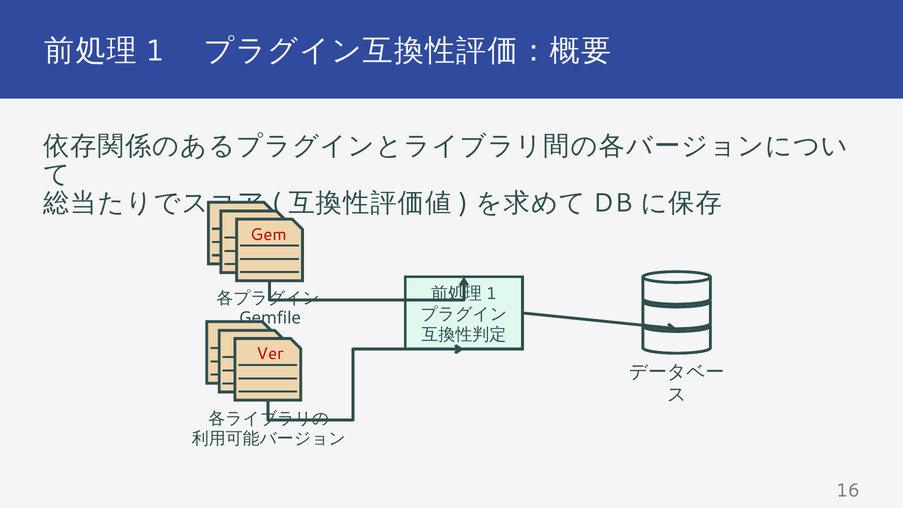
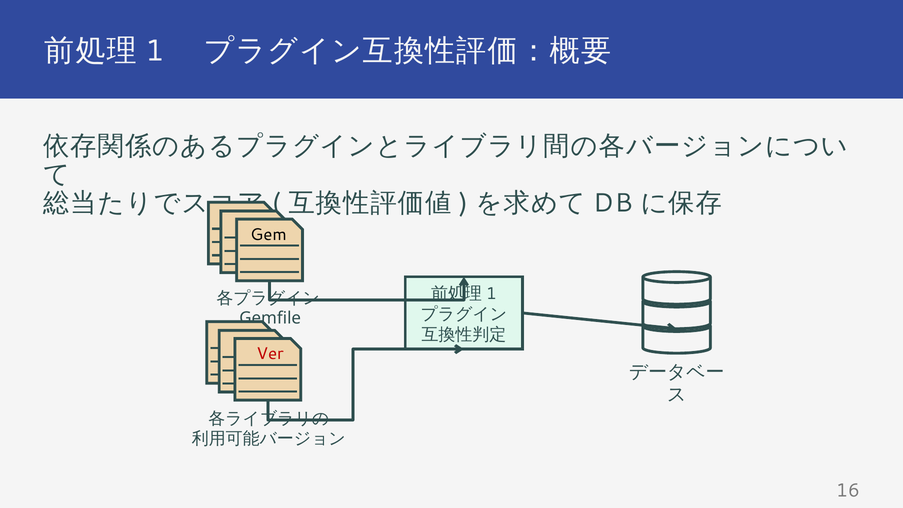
Gem colour: red -> black (268, 234)
